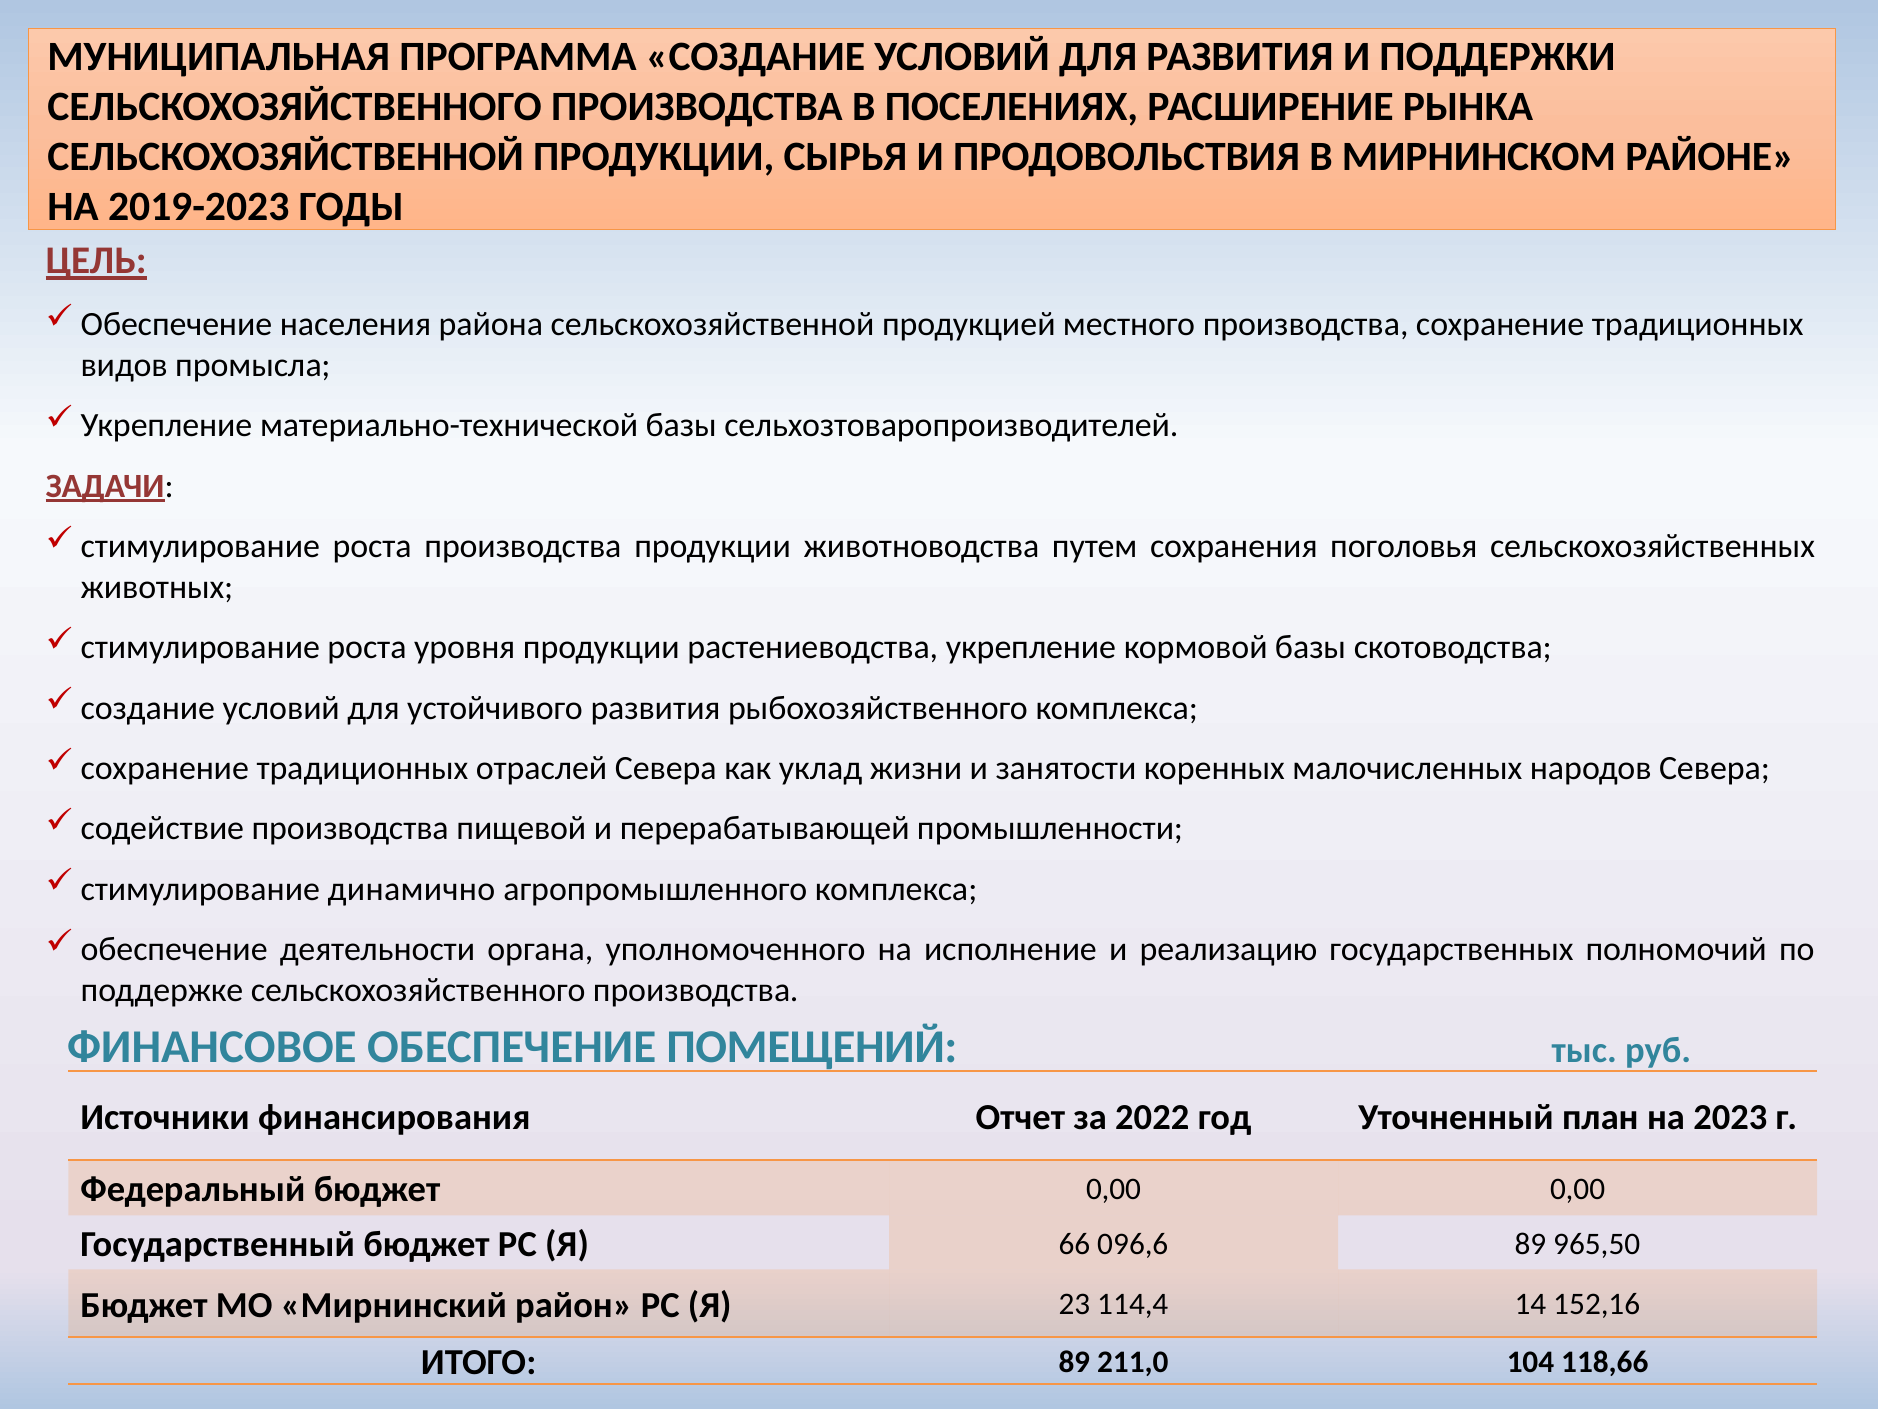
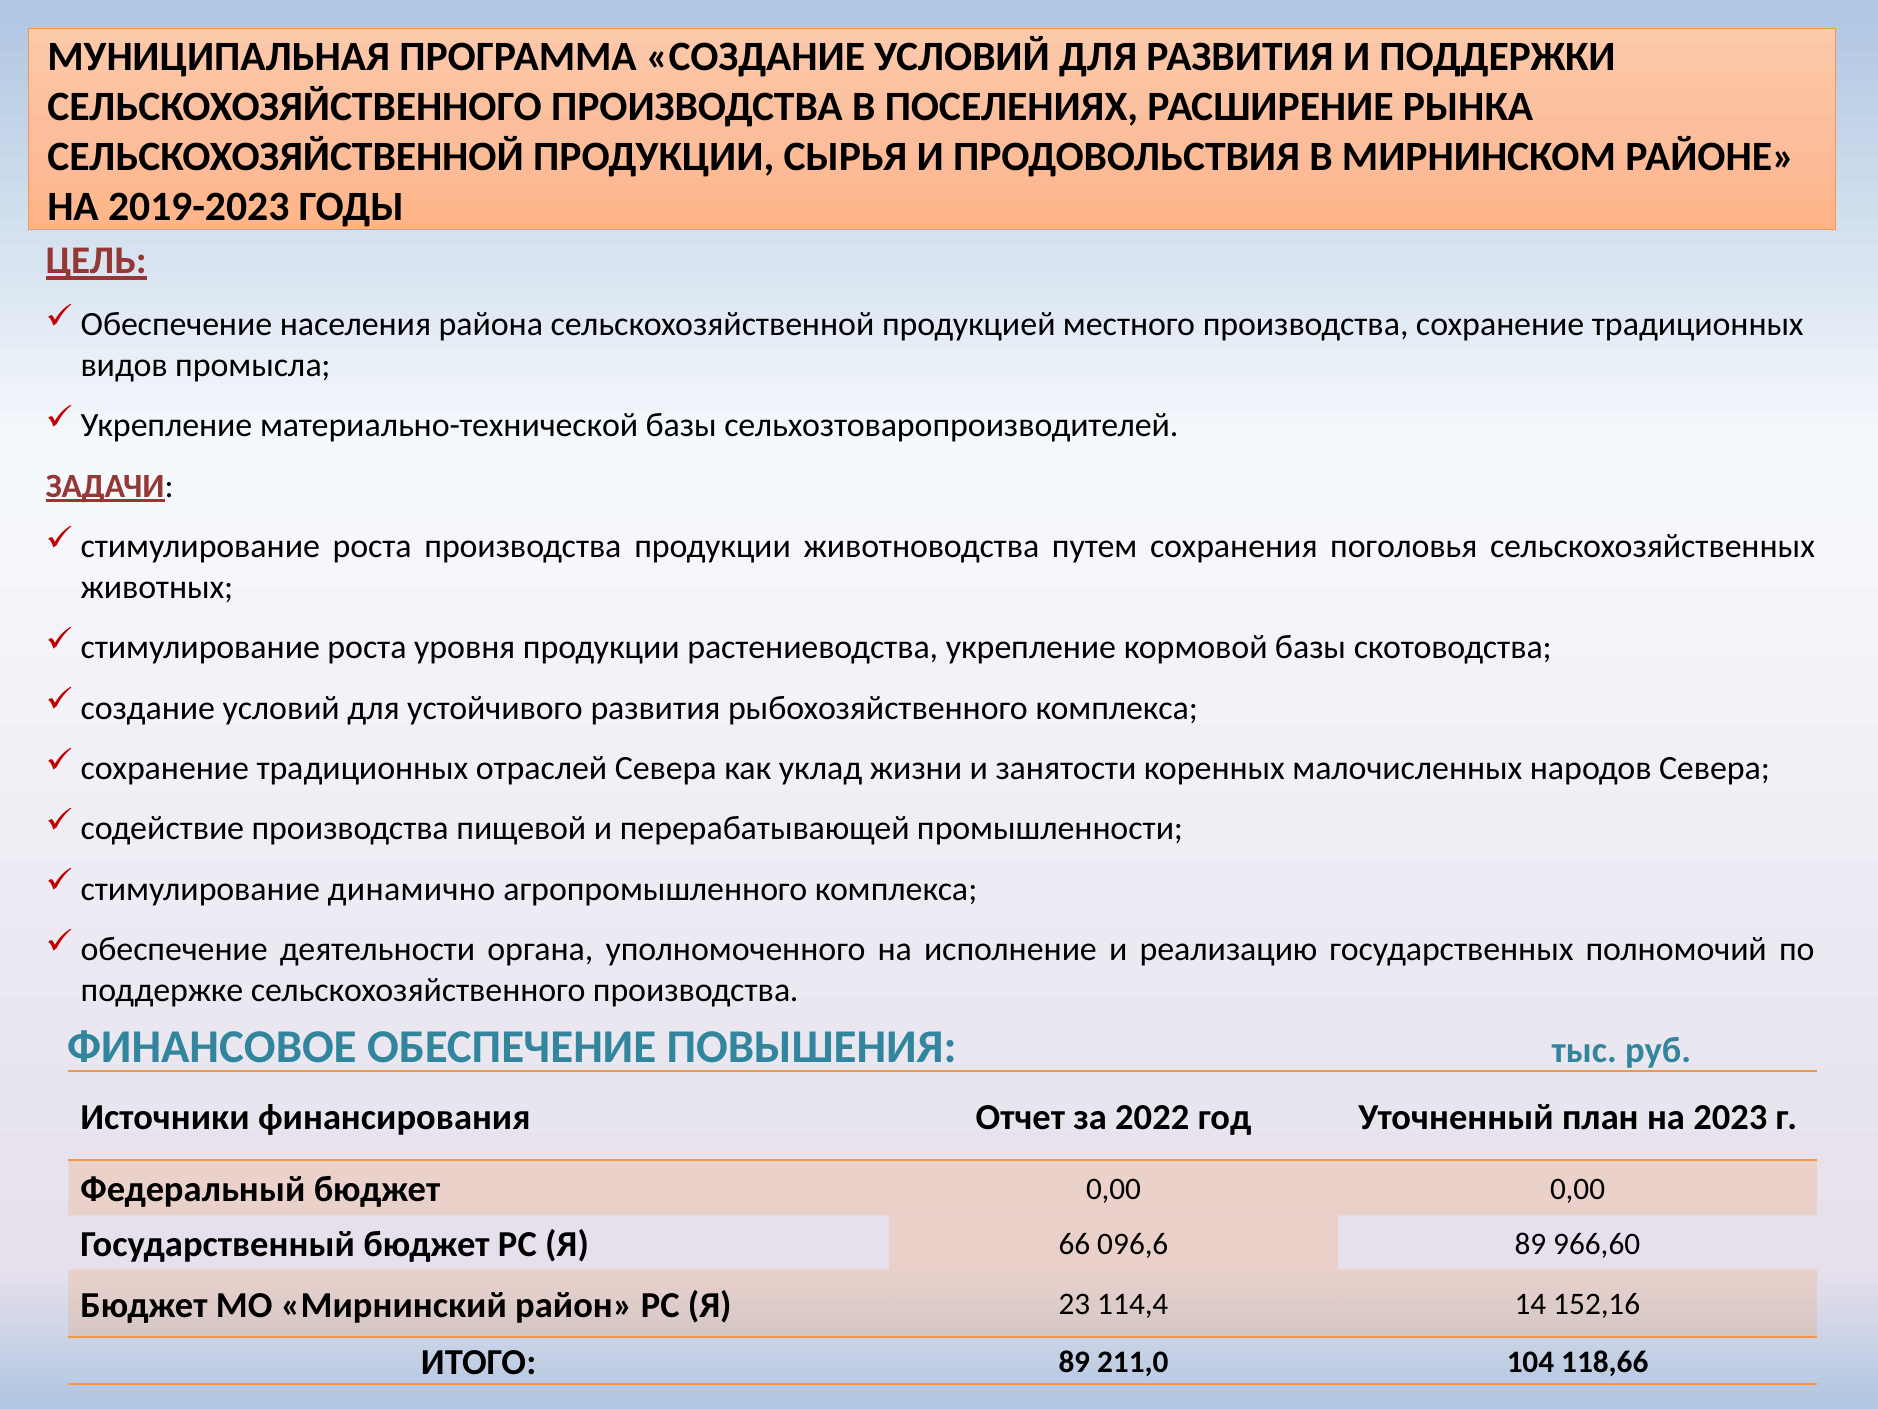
ПОМЕЩЕНИЙ: ПОМЕЩЕНИЙ -> ПОВЫШЕНИЯ (812, 1046)
965,50: 965,50 -> 966,60 (1597, 1244)
